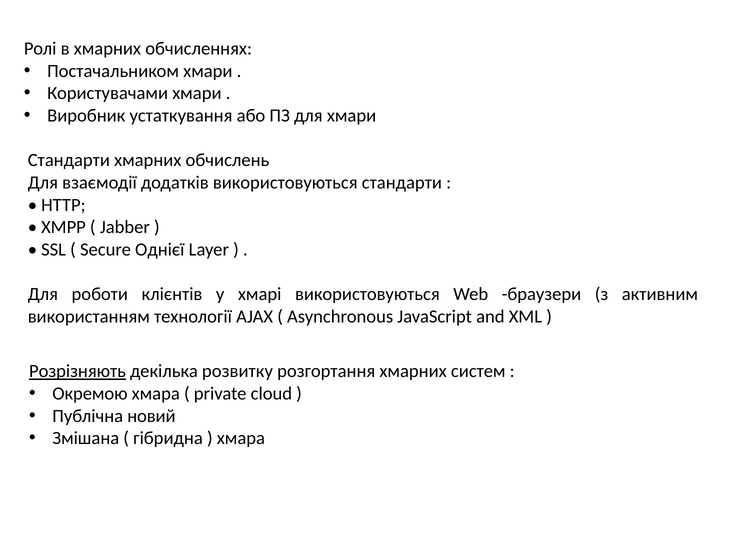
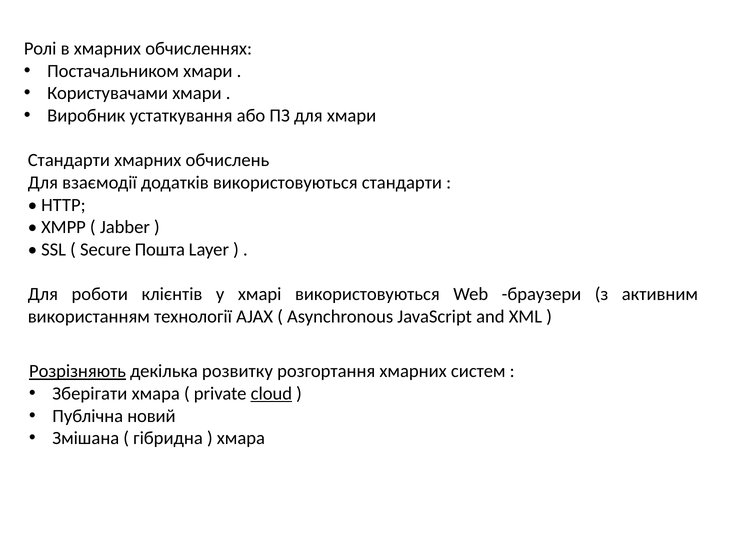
Однієї: Однієї -> Пошта (160, 250)
Окремою: Окремою -> Зберігати (90, 394)
cloud underline: none -> present (271, 394)
